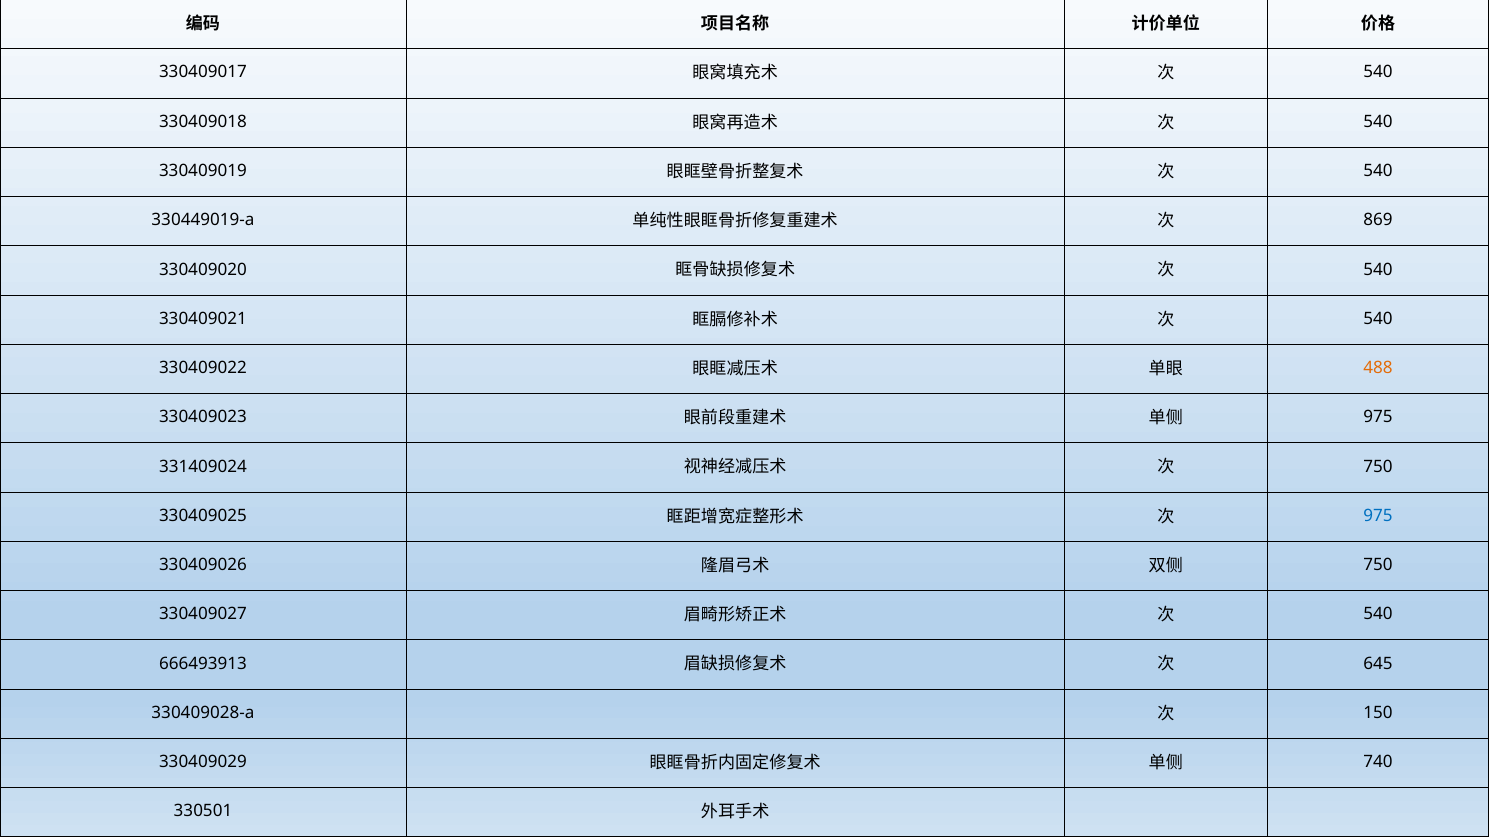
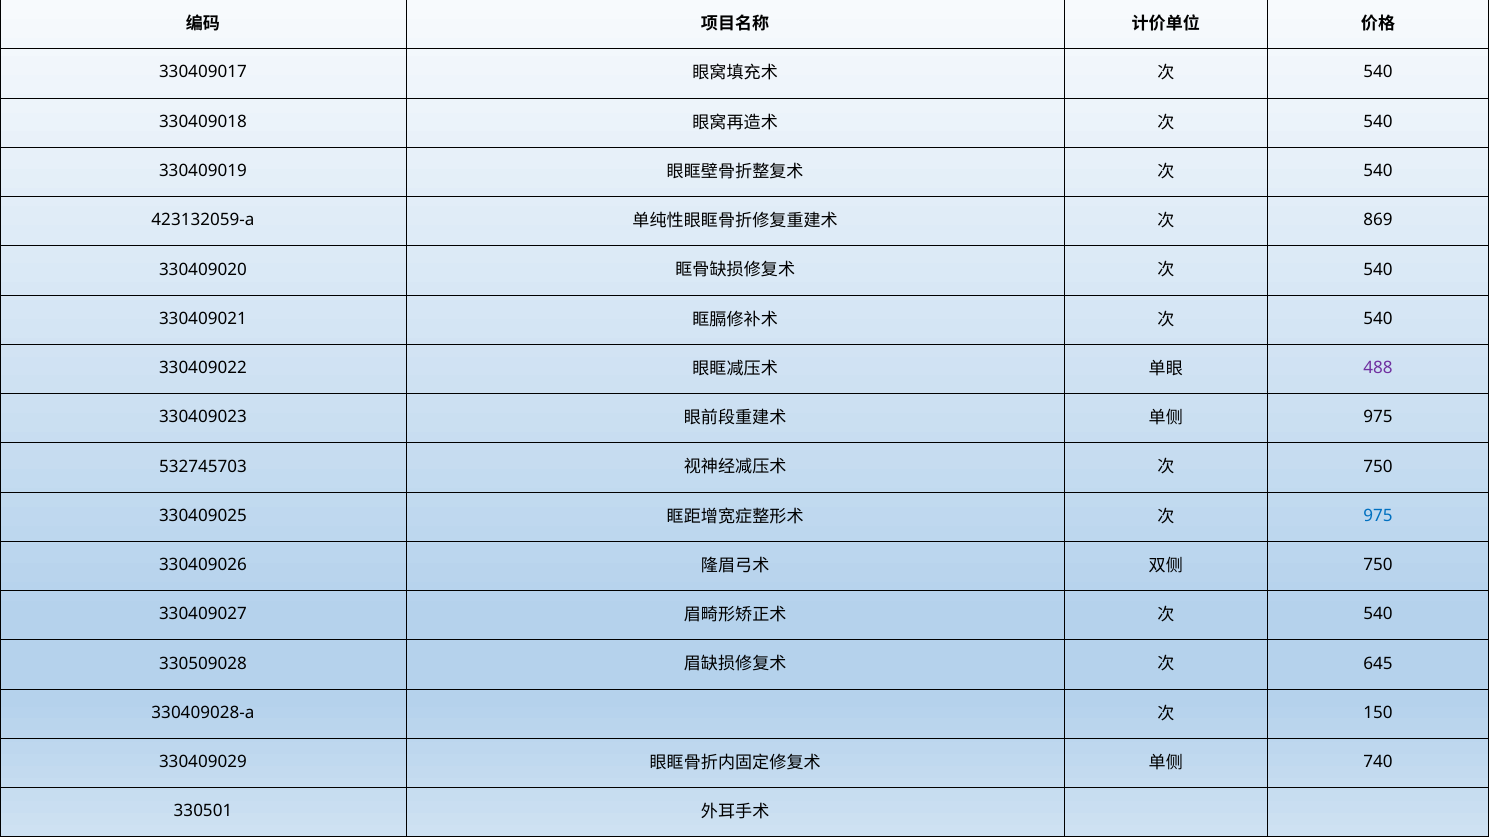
330449019-a: 330449019-a -> 423132059-a (203, 220)
488 colour: orange -> purple (1378, 368)
331409024: 331409024 -> 532745703 (203, 467)
666493913: 666493913 -> 330509028 (203, 664)
